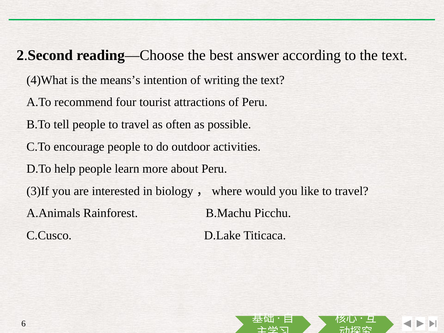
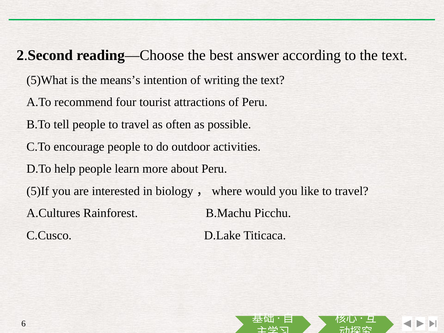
4)What: 4)What -> 5)What (47, 80)
3)If: 3)If -> 5)If (38, 191)
A.Animals: A.Animals -> A.Cultures (53, 213)
